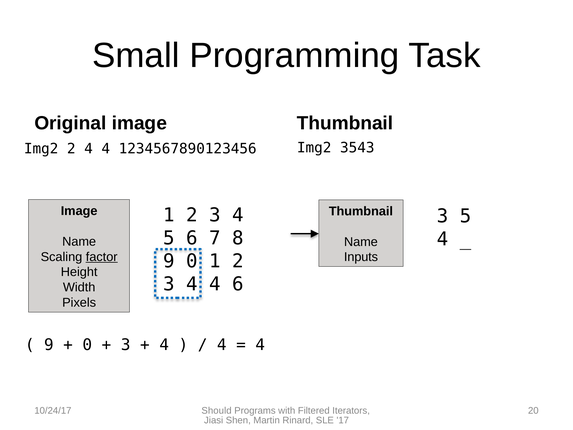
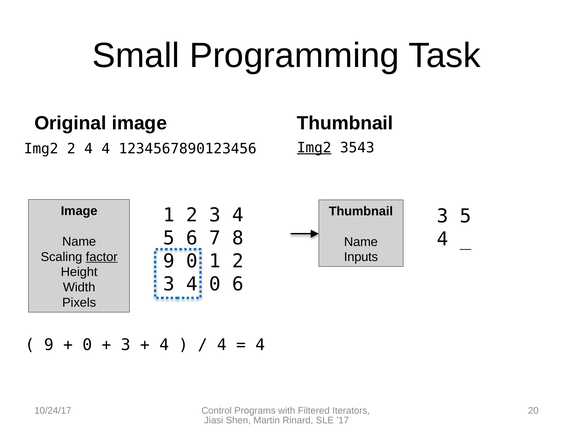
Img2 underline: none -> present (314, 148)
4: 4 -> 0 (215, 284)
Should: Should -> Control (217, 410)
